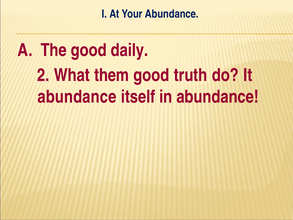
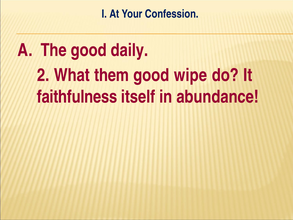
Your Abundance: Abundance -> Confession (172, 14)
truth: truth -> wipe (190, 75)
abundance: abundance -> faithfulness (77, 97)
